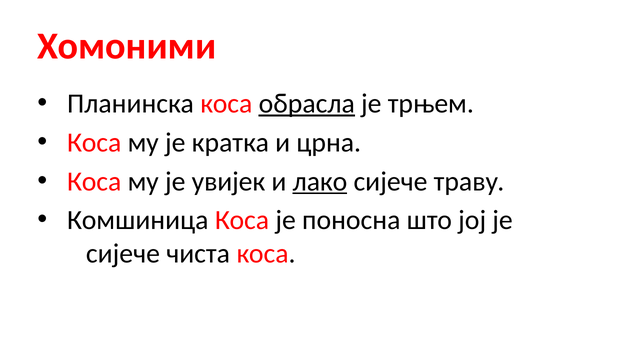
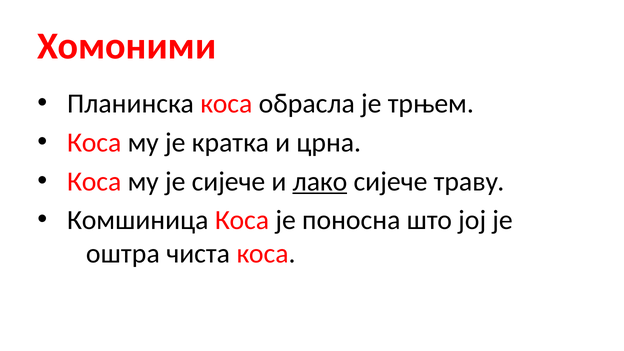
обрасла underline: present -> none (307, 104)
је увијек: увијек -> сијече (228, 181)
сијече: сијече -> оштра (123, 254)
